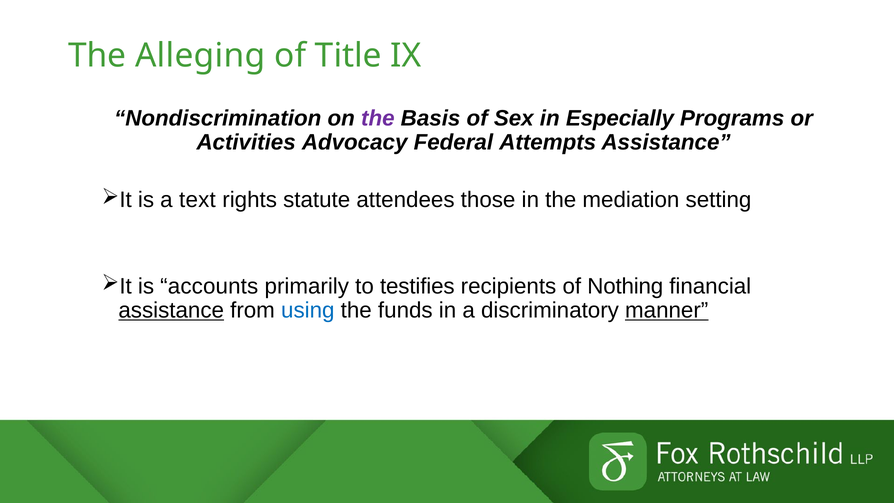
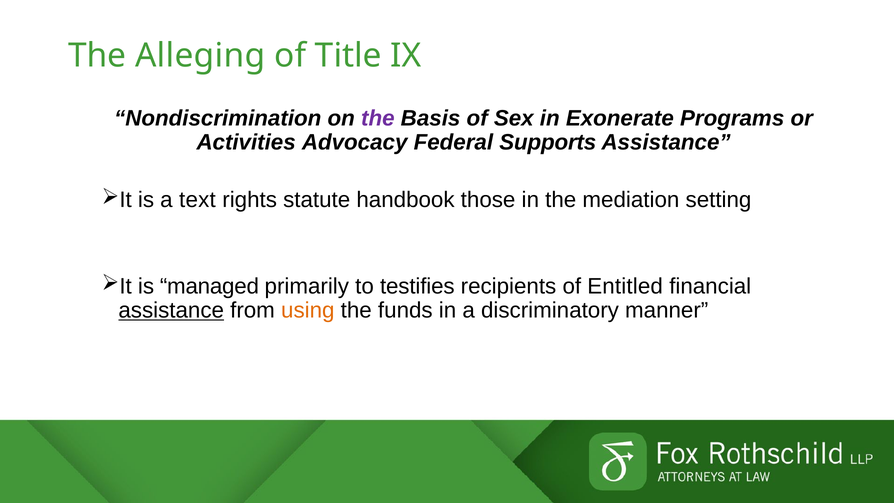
Especially: Especially -> Exonerate (620, 118)
Attempts: Attempts -> Supports (548, 142)
attendees: attendees -> handbook (406, 200)
accounts: accounts -> managed (209, 286)
Nothing: Nothing -> Entitled (625, 286)
using colour: blue -> orange (308, 310)
manner underline: present -> none (667, 310)
